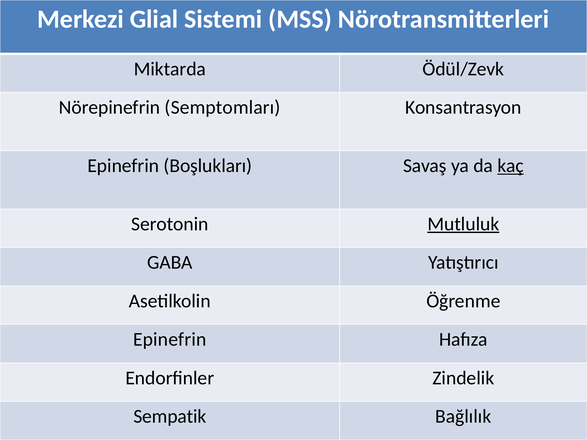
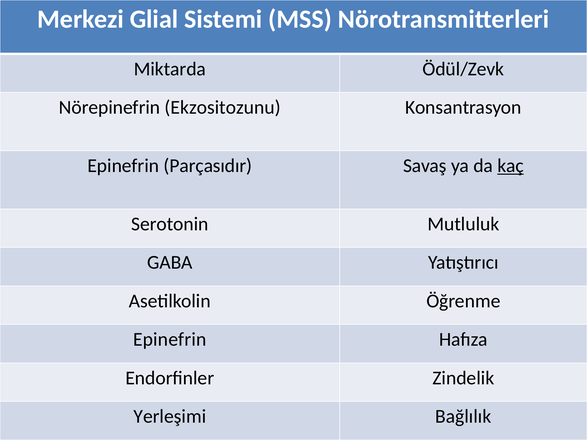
Semptomları: Semptomları -> Ekzositozunu (223, 107)
Boşlukları: Boşlukları -> Parçasıdır (208, 166)
Mutluluk underline: present -> none (463, 224)
Sempatik: Sempatik -> Yerleşimi (170, 417)
